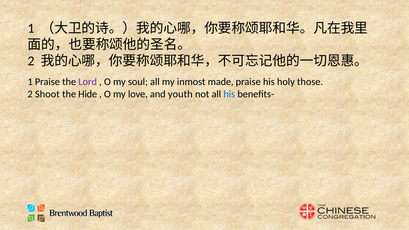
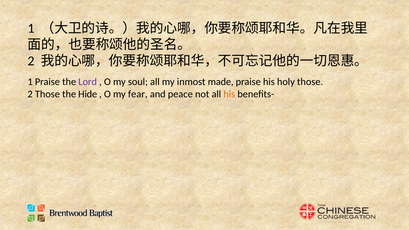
2 Shoot: Shoot -> Those (47, 94)
love: love -> fear (138, 94)
youth: youth -> peace (180, 94)
his colour: blue -> orange (229, 94)
